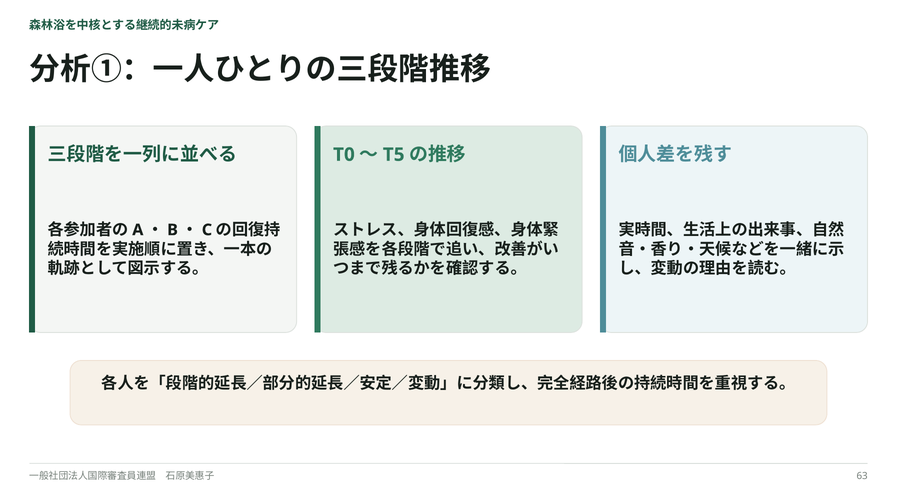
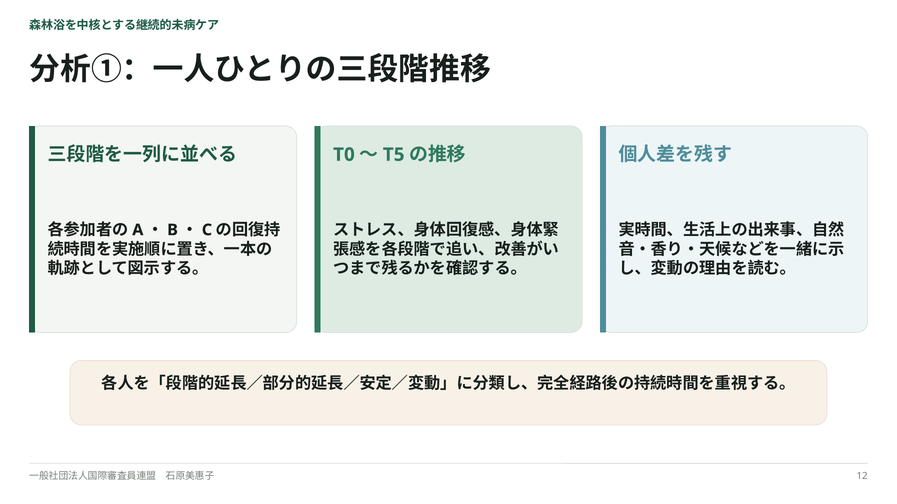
63: 63 -> 12 (862, 477)
